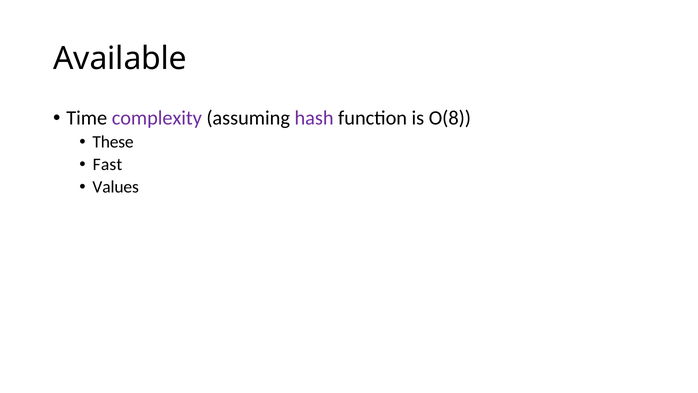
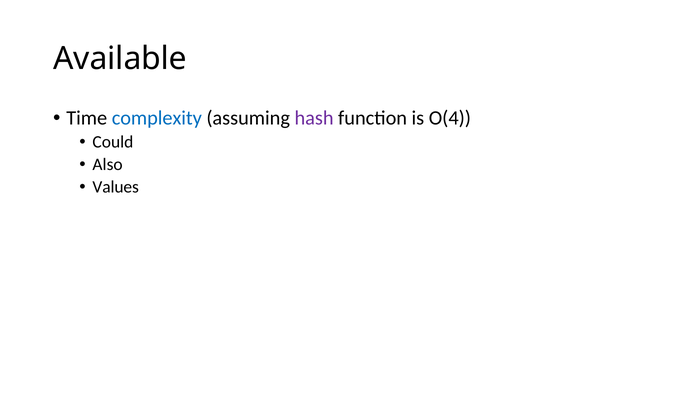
complexity colour: purple -> blue (157, 118)
O(8: O(8 -> O(4 (450, 118)
These: These -> Could (113, 142)
Fast: Fast -> Also (108, 165)
